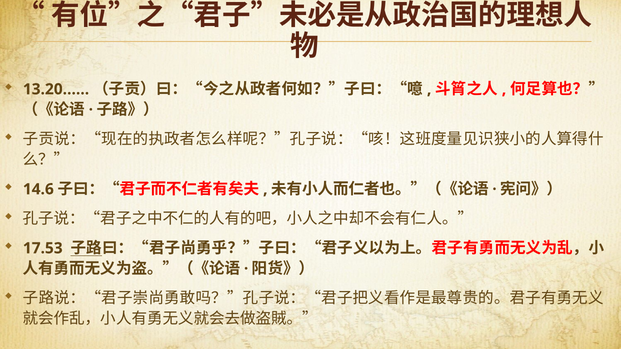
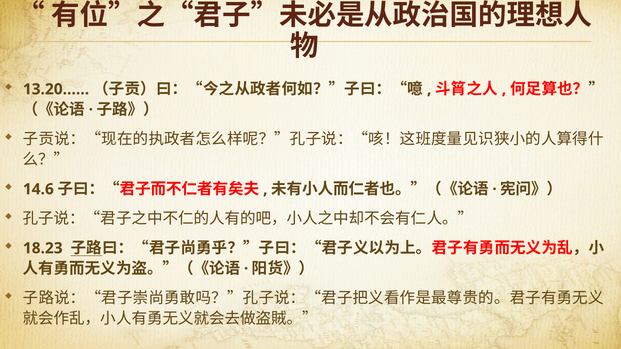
17.53: 17.53 -> 18.23 (43, 248)
